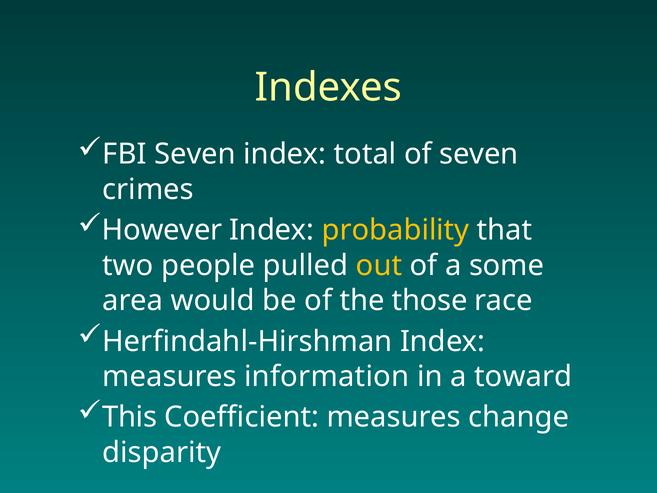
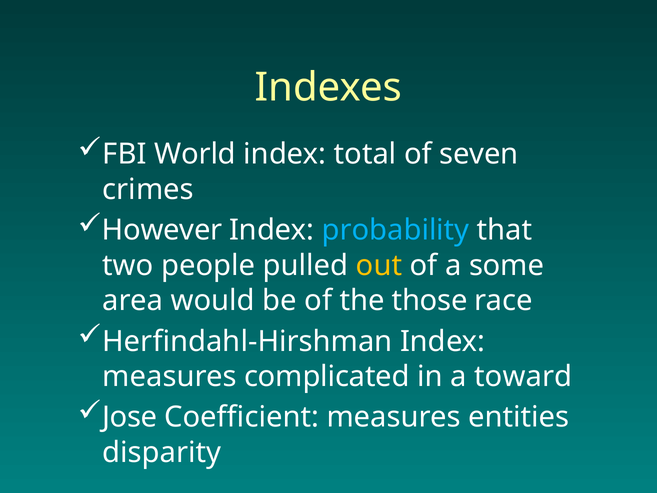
FBI Seven: Seven -> World (195, 154)
probability colour: yellow -> light blue (396, 230)
information: information -> complicated (327, 376)
This: This -> Jose (130, 417)
change: change -> entities (519, 417)
